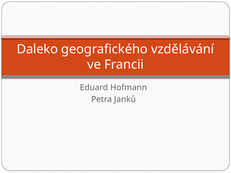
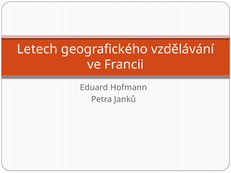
Daleko: Daleko -> Letech (37, 49)
